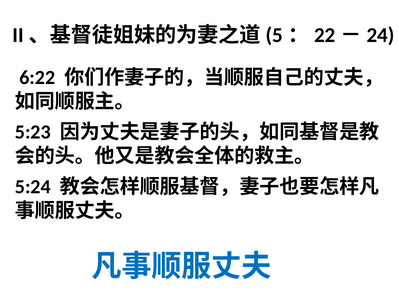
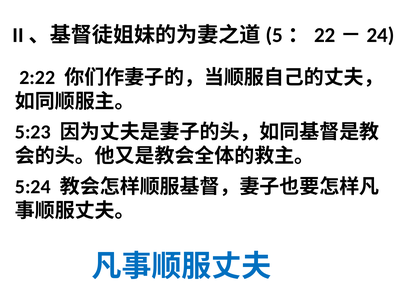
6:22: 6:22 -> 2:22 (37, 77)
